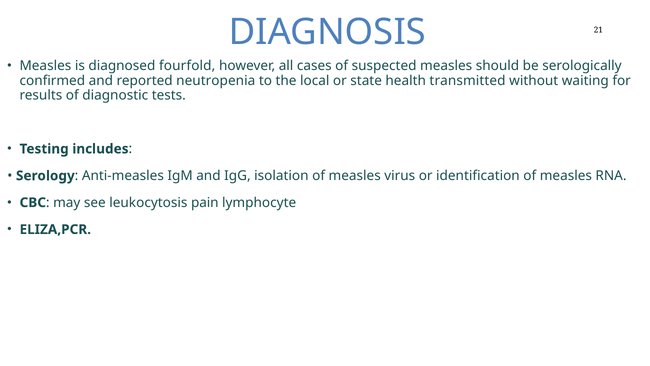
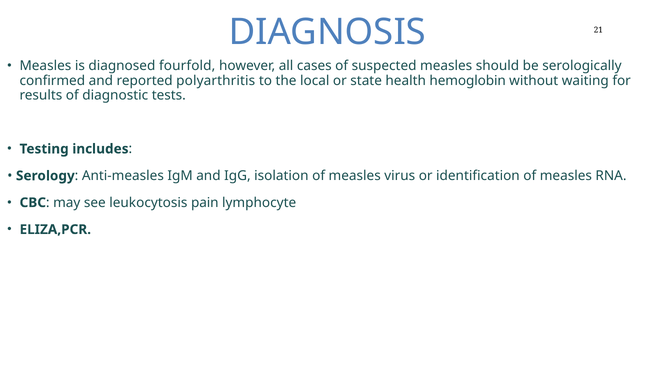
neutropenia: neutropenia -> polyarthritis (216, 81)
transmitted: transmitted -> hemoglobin (468, 81)
